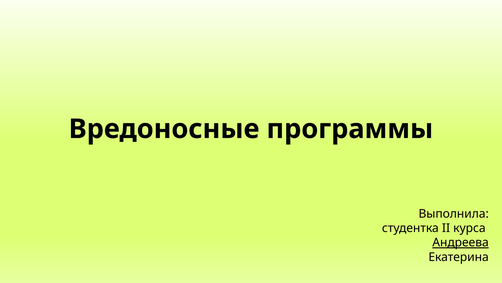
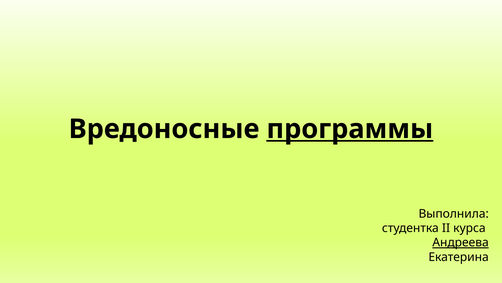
программы underline: none -> present (350, 129)
